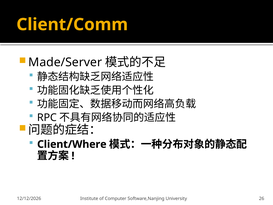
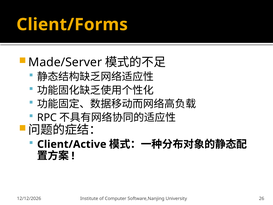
Client/Comm: Client/Comm -> Client/Forms (72, 25)
Client/Where: Client/Where -> Client/Active (72, 144)
